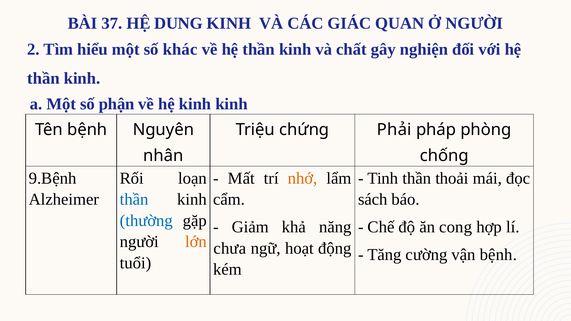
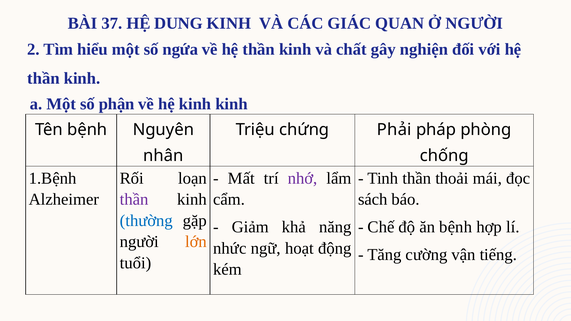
khác: khác -> ngứa (180, 49)
9.Bệnh: 9.Bệnh -> 1.Bệnh (53, 178)
nhớ colour: orange -> purple (303, 178)
thần colour: blue -> purple (134, 200)
ăn cong: cong -> bệnh (456, 227)
chưa: chưa -> nhức (230, 248)
vận bệnh: bệnh -> tiếng (498, 255)
